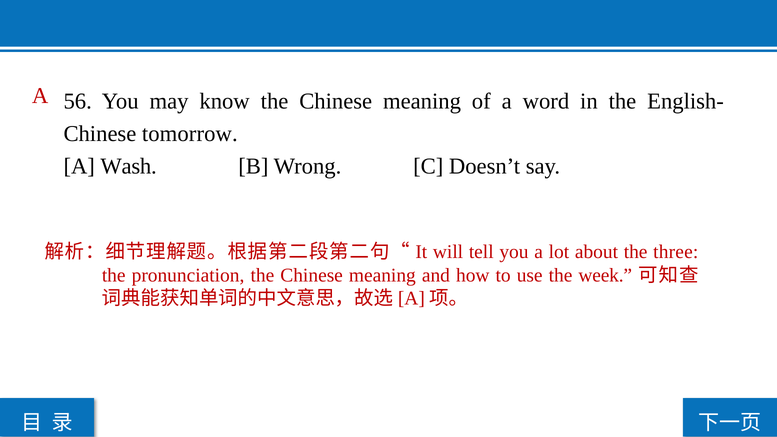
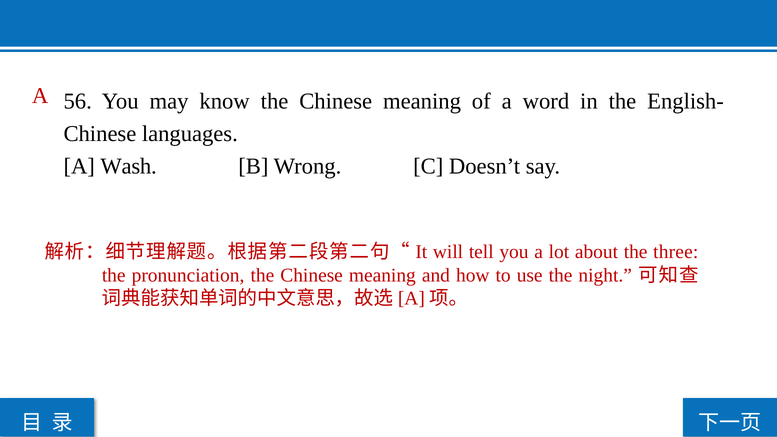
tomorrow: tomorrow -> languages (190, 134)
week: week -> night (605, 275)
